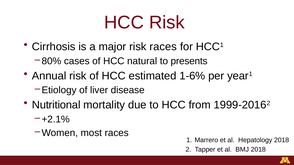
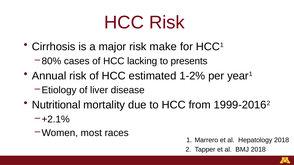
risk races: races -> make (163, 47)
natural: natural -> lacking (142, 61)
1-6%: 1-6% -> 1-2% (192, 76)
